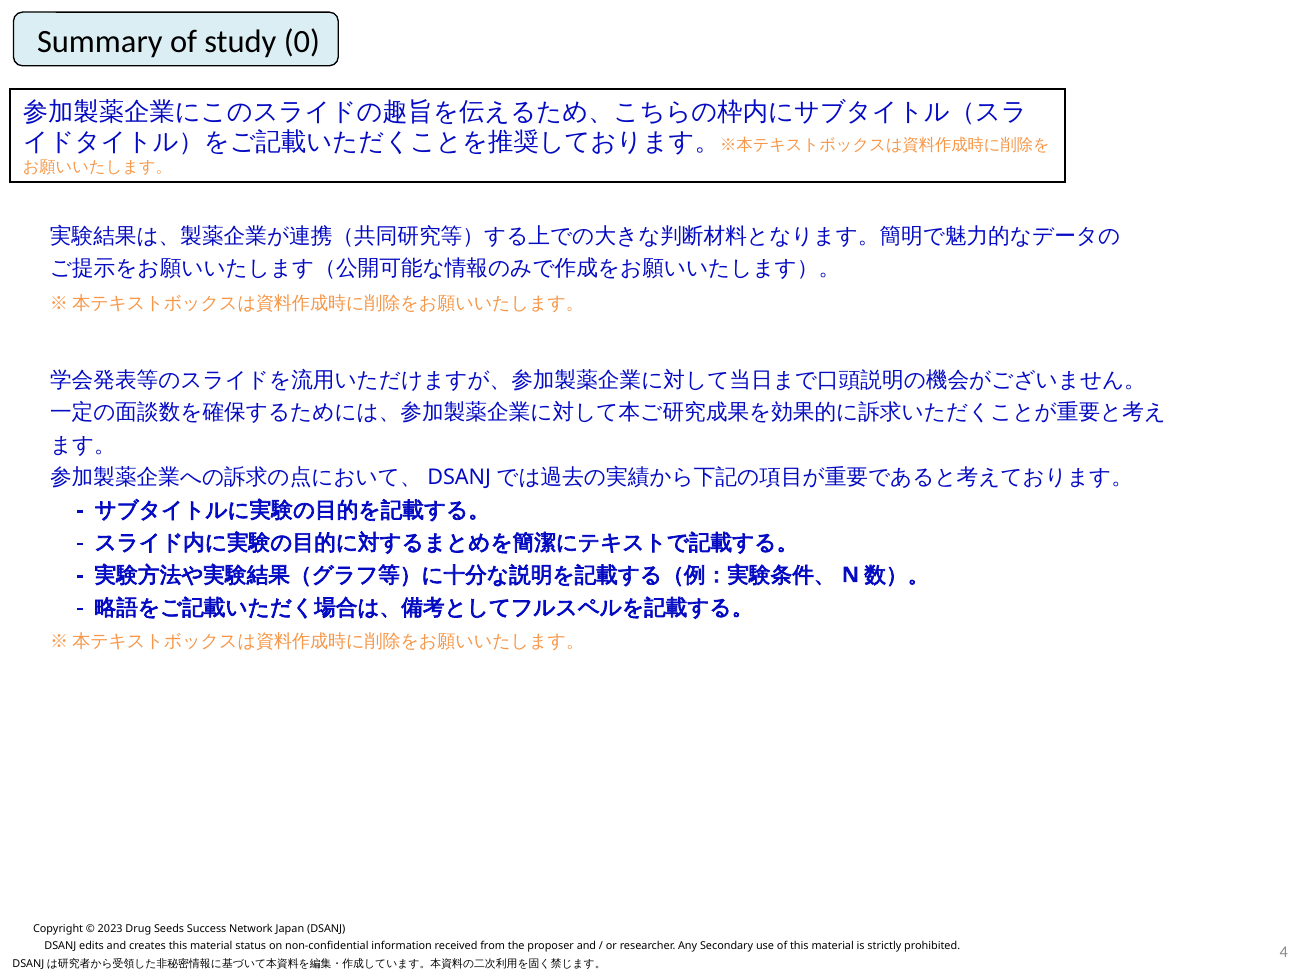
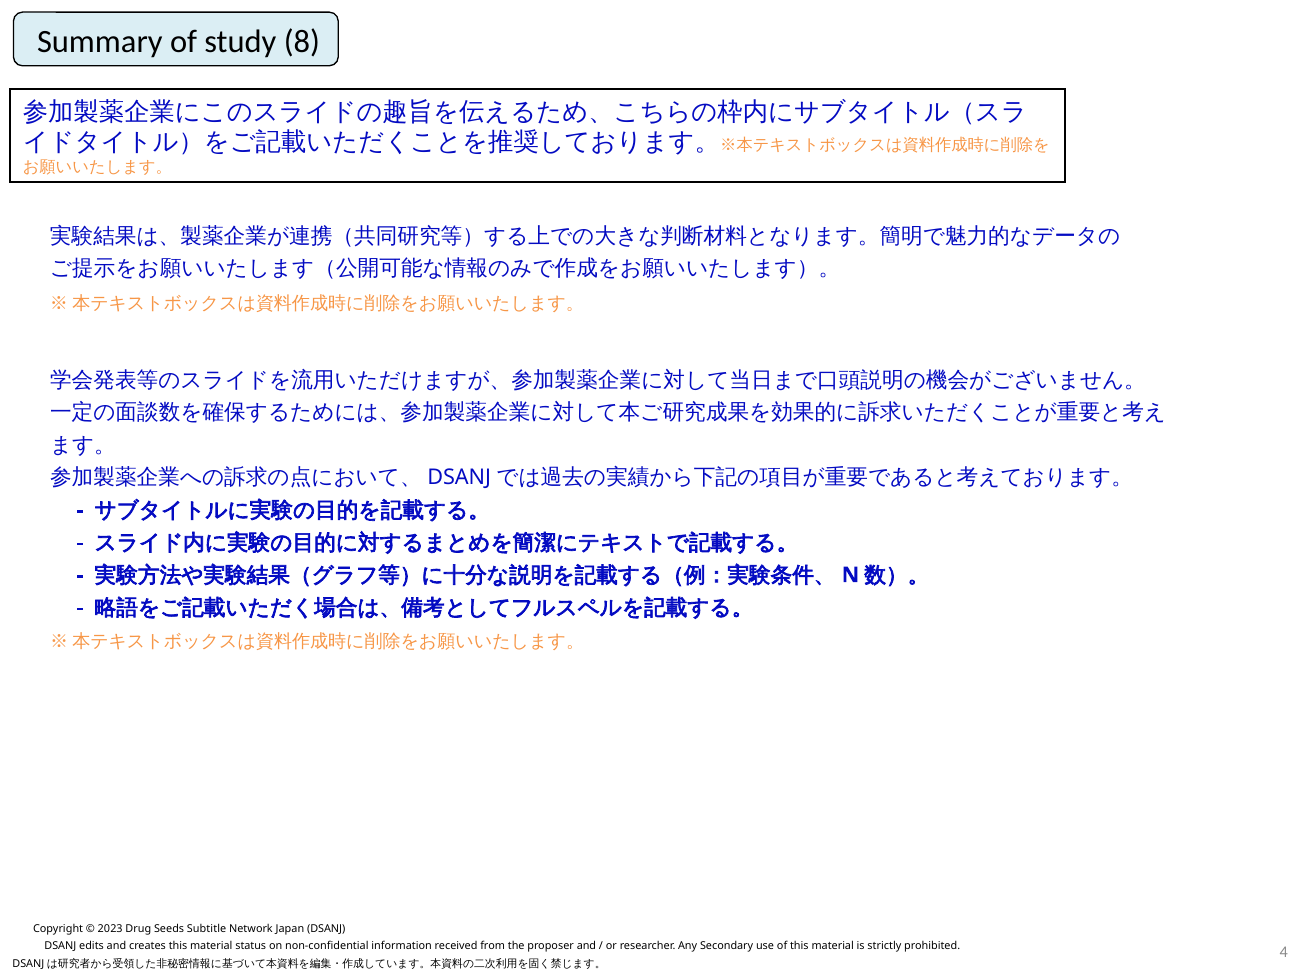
0: 0 -> 8 (302, 41)
Success: Success -> Subtitle (207, 929)
